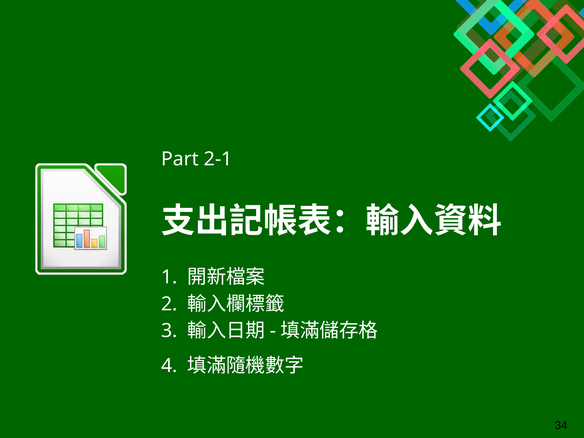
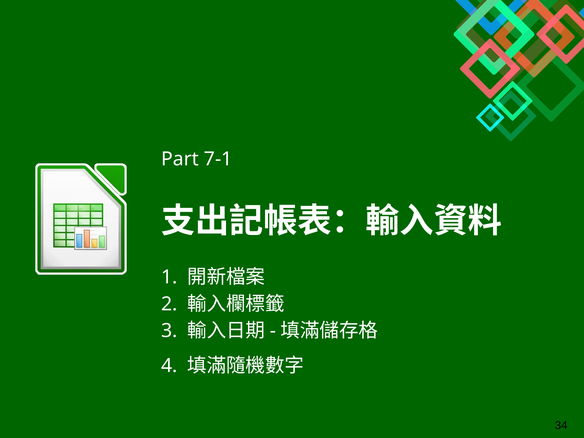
2-1: 2-1 -> 7-1 (218, 159)
